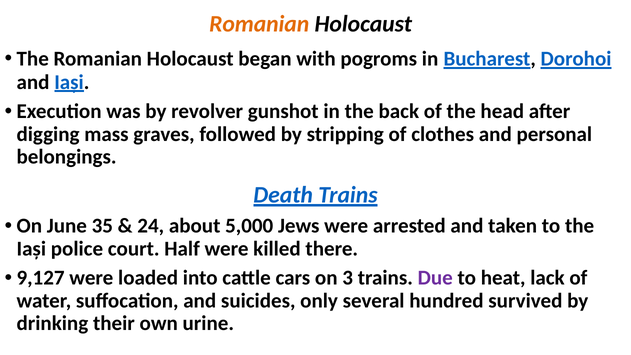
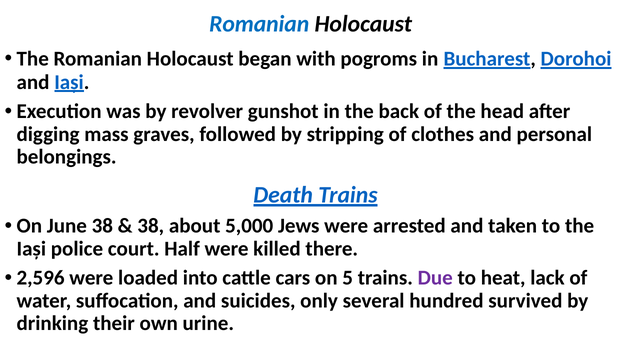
Romanian colour: orange -> blue (259, 24)
June 35: 35 -> 38 (102, 226)
24: 24 -> 38 (151, 226)
9,127: 9,127 -> 2,596 (41, 278)
3: 3 -> 5 (348, 278)
